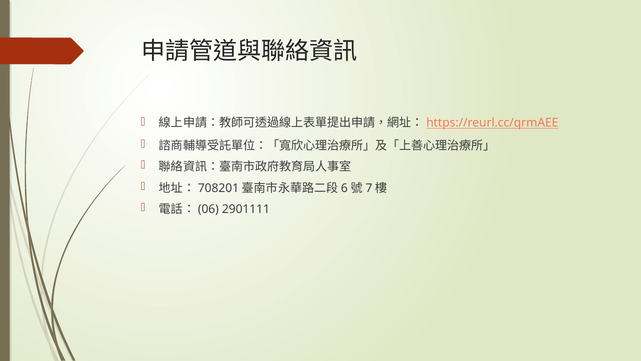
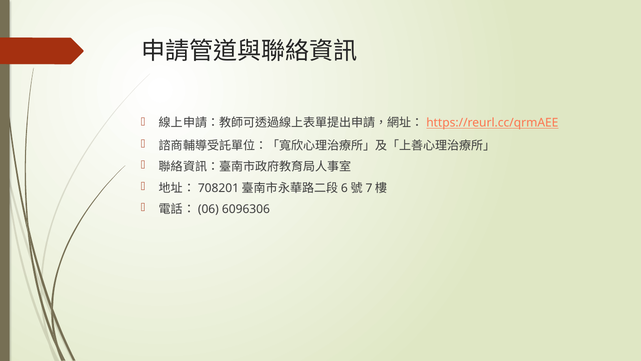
2901111: 2901111 -> 6096306 (246, 209)
